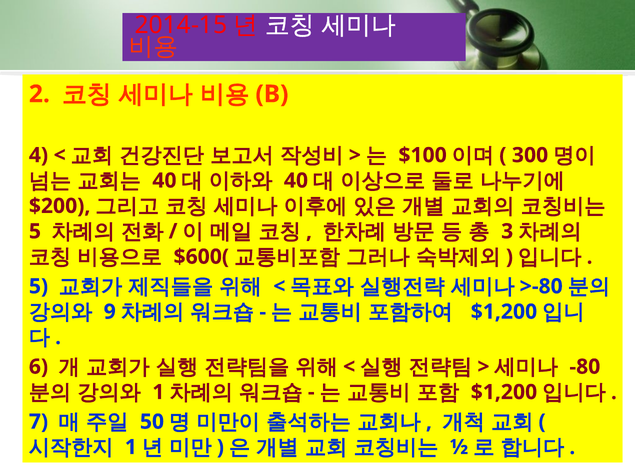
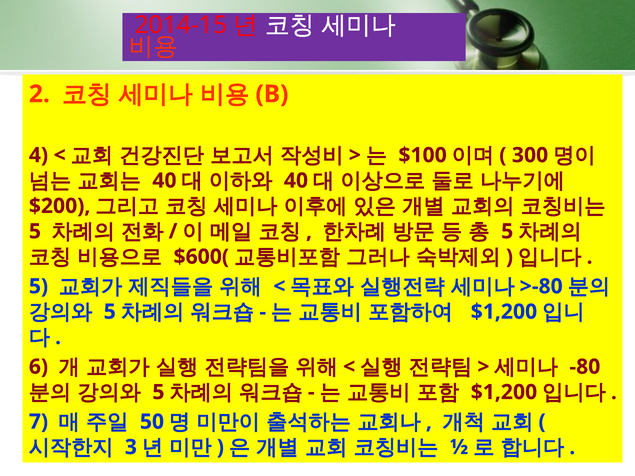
3: 3 -> 5 (507, 231)
9: 9 -> 5 (110, 312)
1: 1 -> 5 (158, 392)
1: 1 -> 3 (131, 447)
